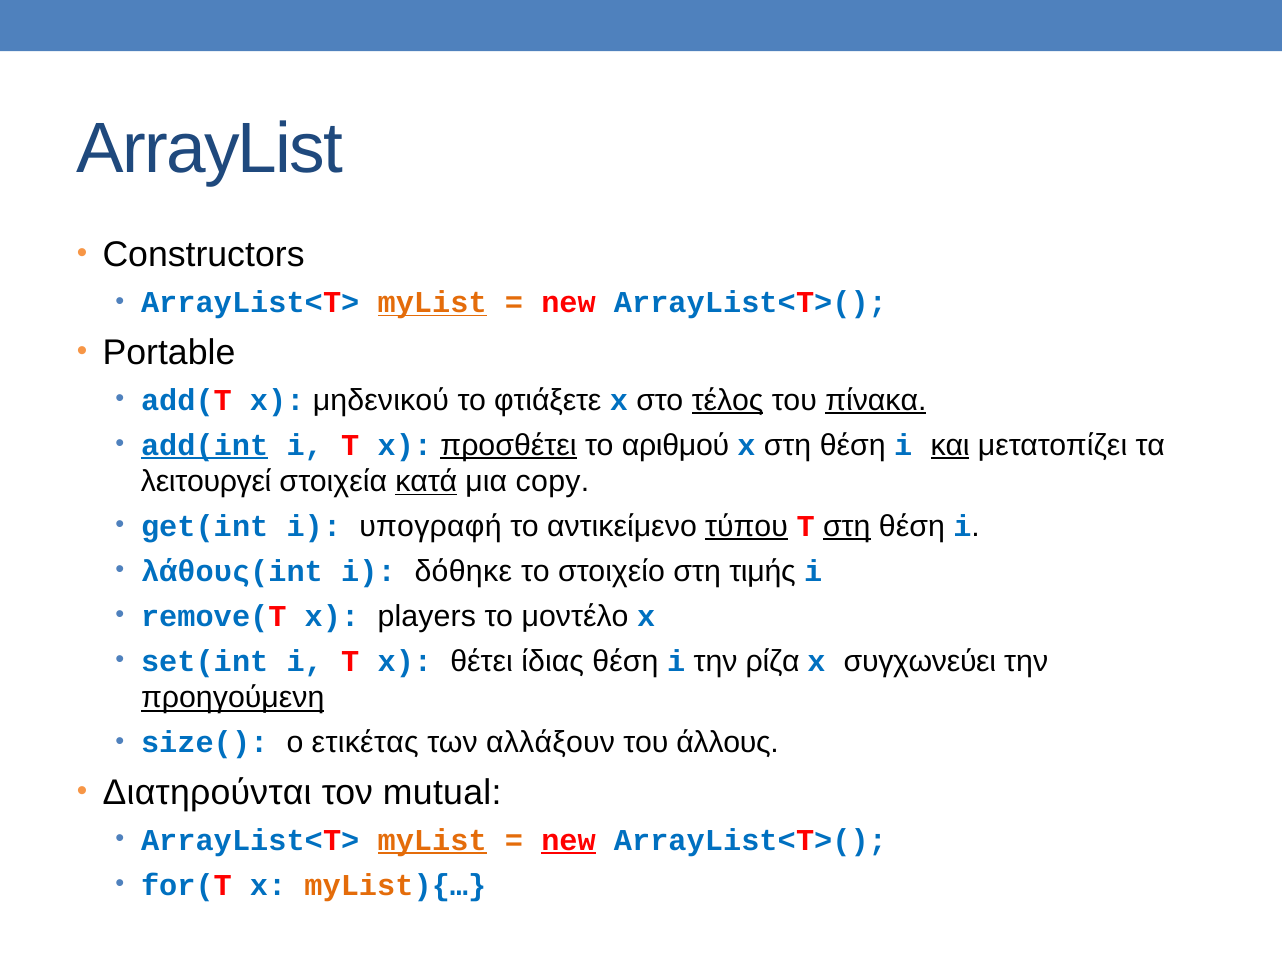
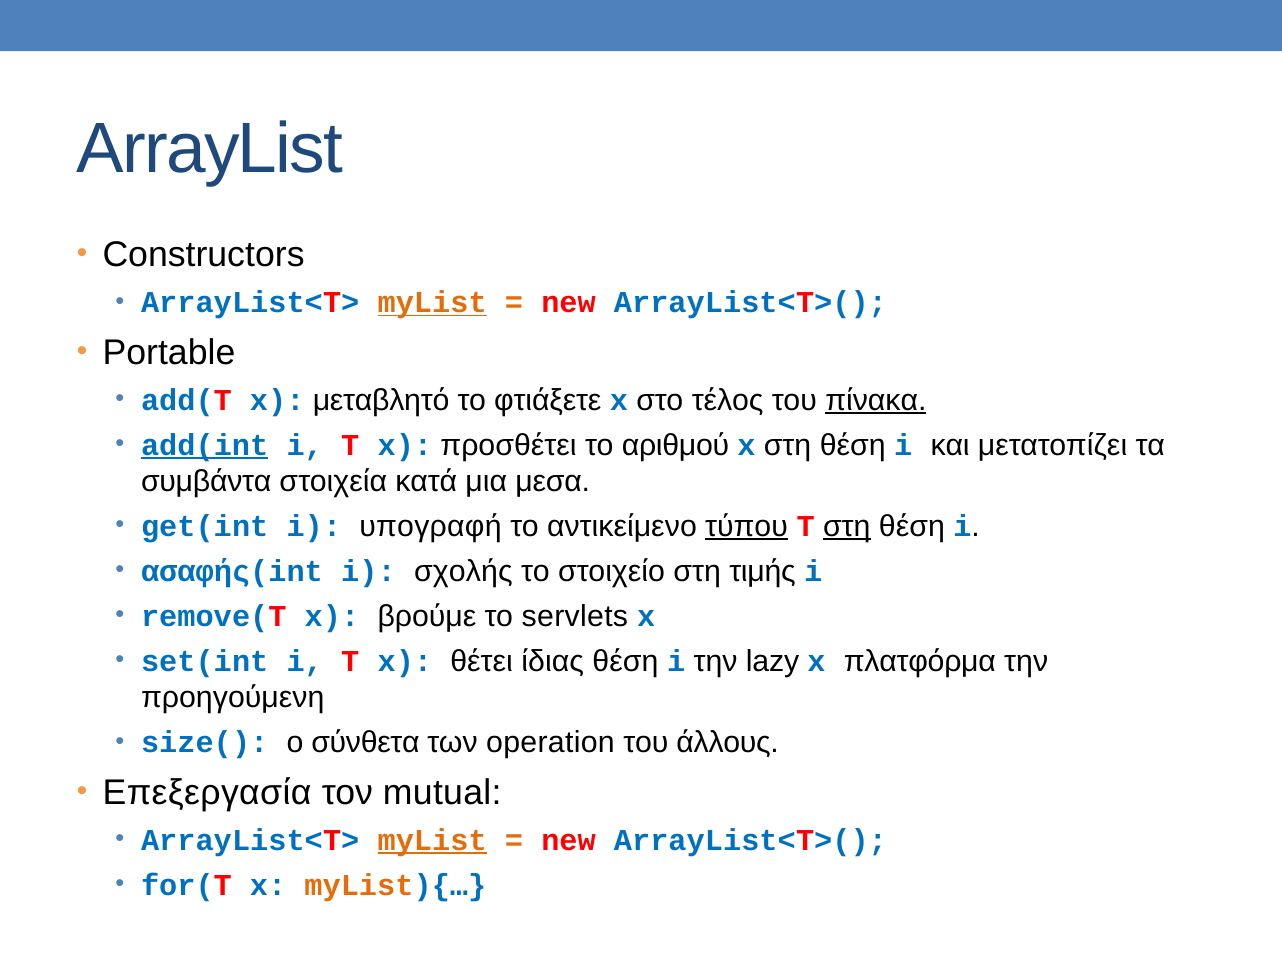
μηδενικού: μηδενικού -> μεταβλητό (381, 400)
τέλος underline: present -> none (728, 400)
προσθέτει underline: present -> none (509, 445)
και underline: present -> none (950, 445)
λειτουργεί: λειτουργεί -> συμβάντα (206, 481)
κατά underline: present -> none (426, 481)
copy: copy -> μεσα (553, 481)
λάθους(int: λάθους(int -> ασαφής(int (232, 571)
δόθηκε: δόθηκε -> σχολής (463, 571)
players: players -> βρούμε (427, 616)
μοντέλο: μοντέλο -> servlets (575, 616)
ρίζα: ρίζα -> lazy (773, 661)
συγχωνεύει: συγχωνεύει -> πλατφόρμα (920, 661)
προηγούμενη underline: present -> none (233, 697)
ετικέτας: ετικέτας -> σύνθετα (365, 742)
αλλάξουν: αλλάξουν -> operation (551, 742)
Διατηρούνται: Διατηρούνται -> Επεξεργασία (207, 792)
new underline: present -> none (569, 840)
